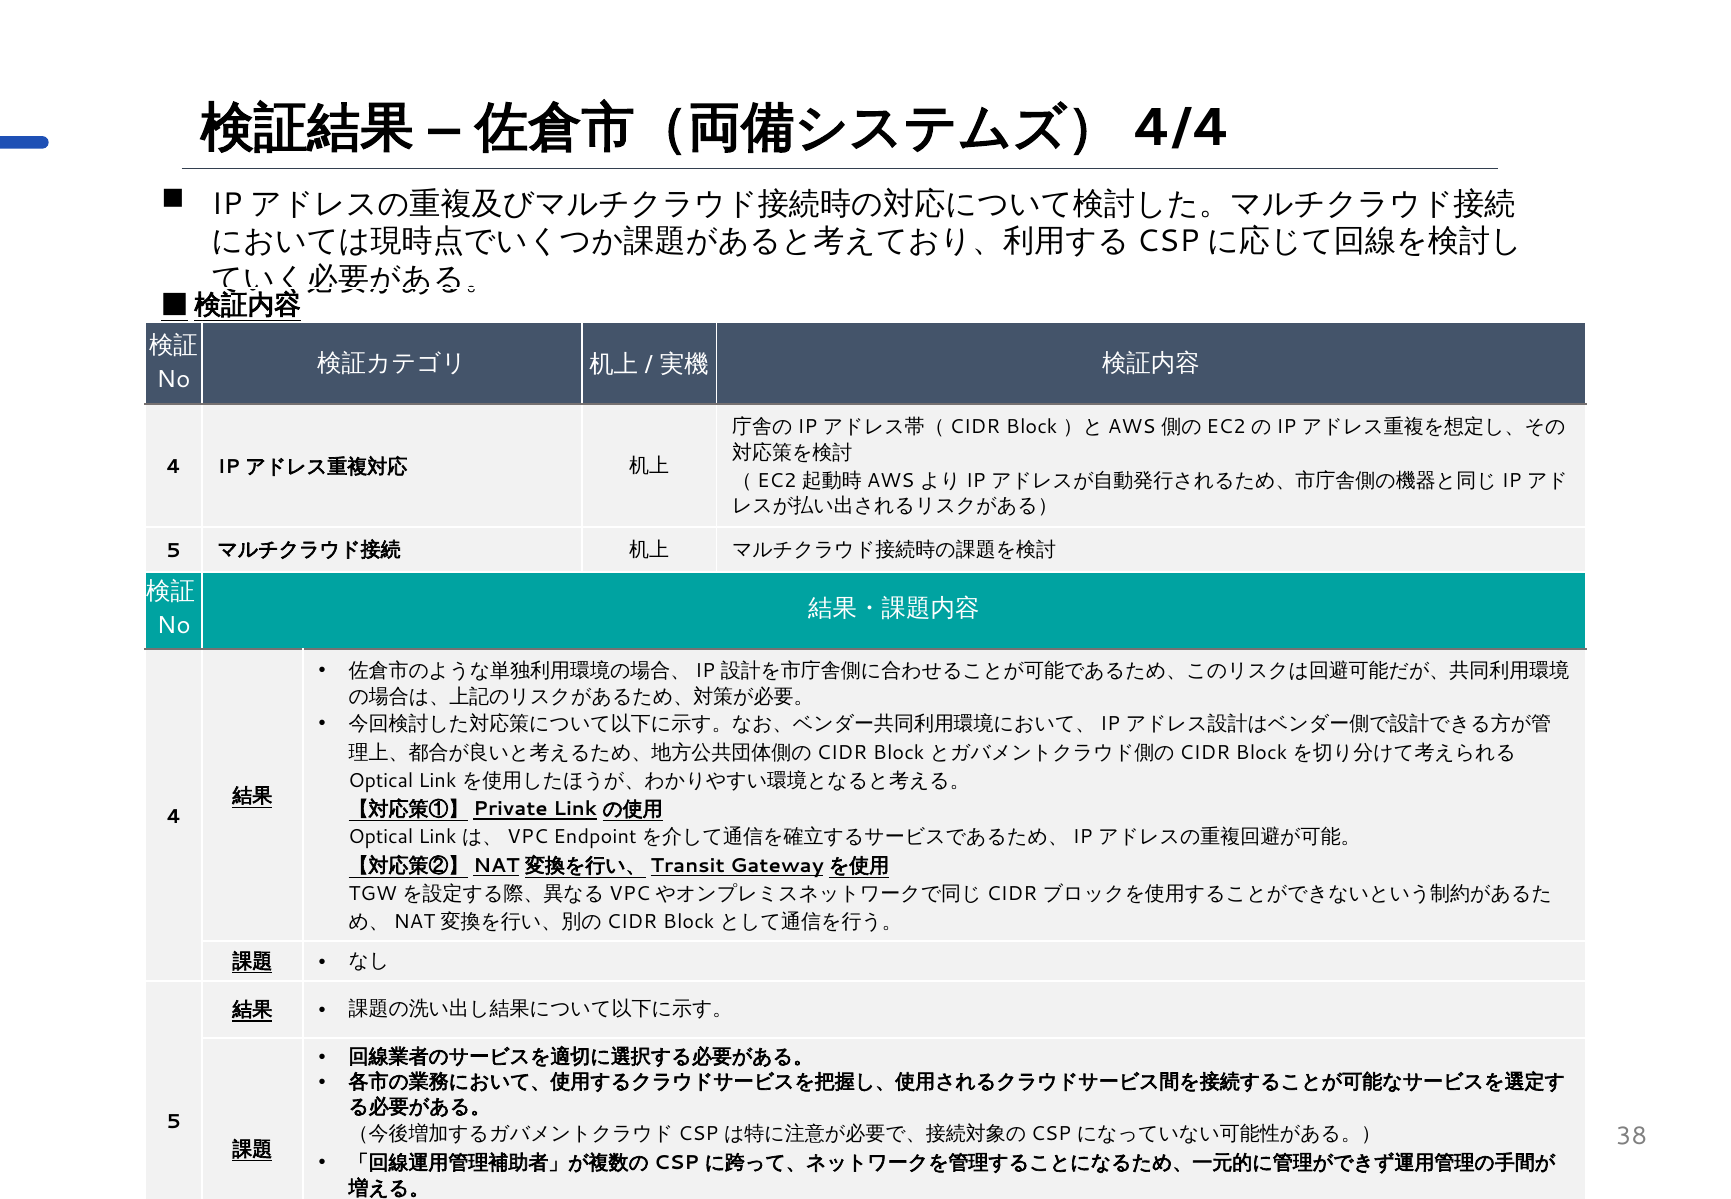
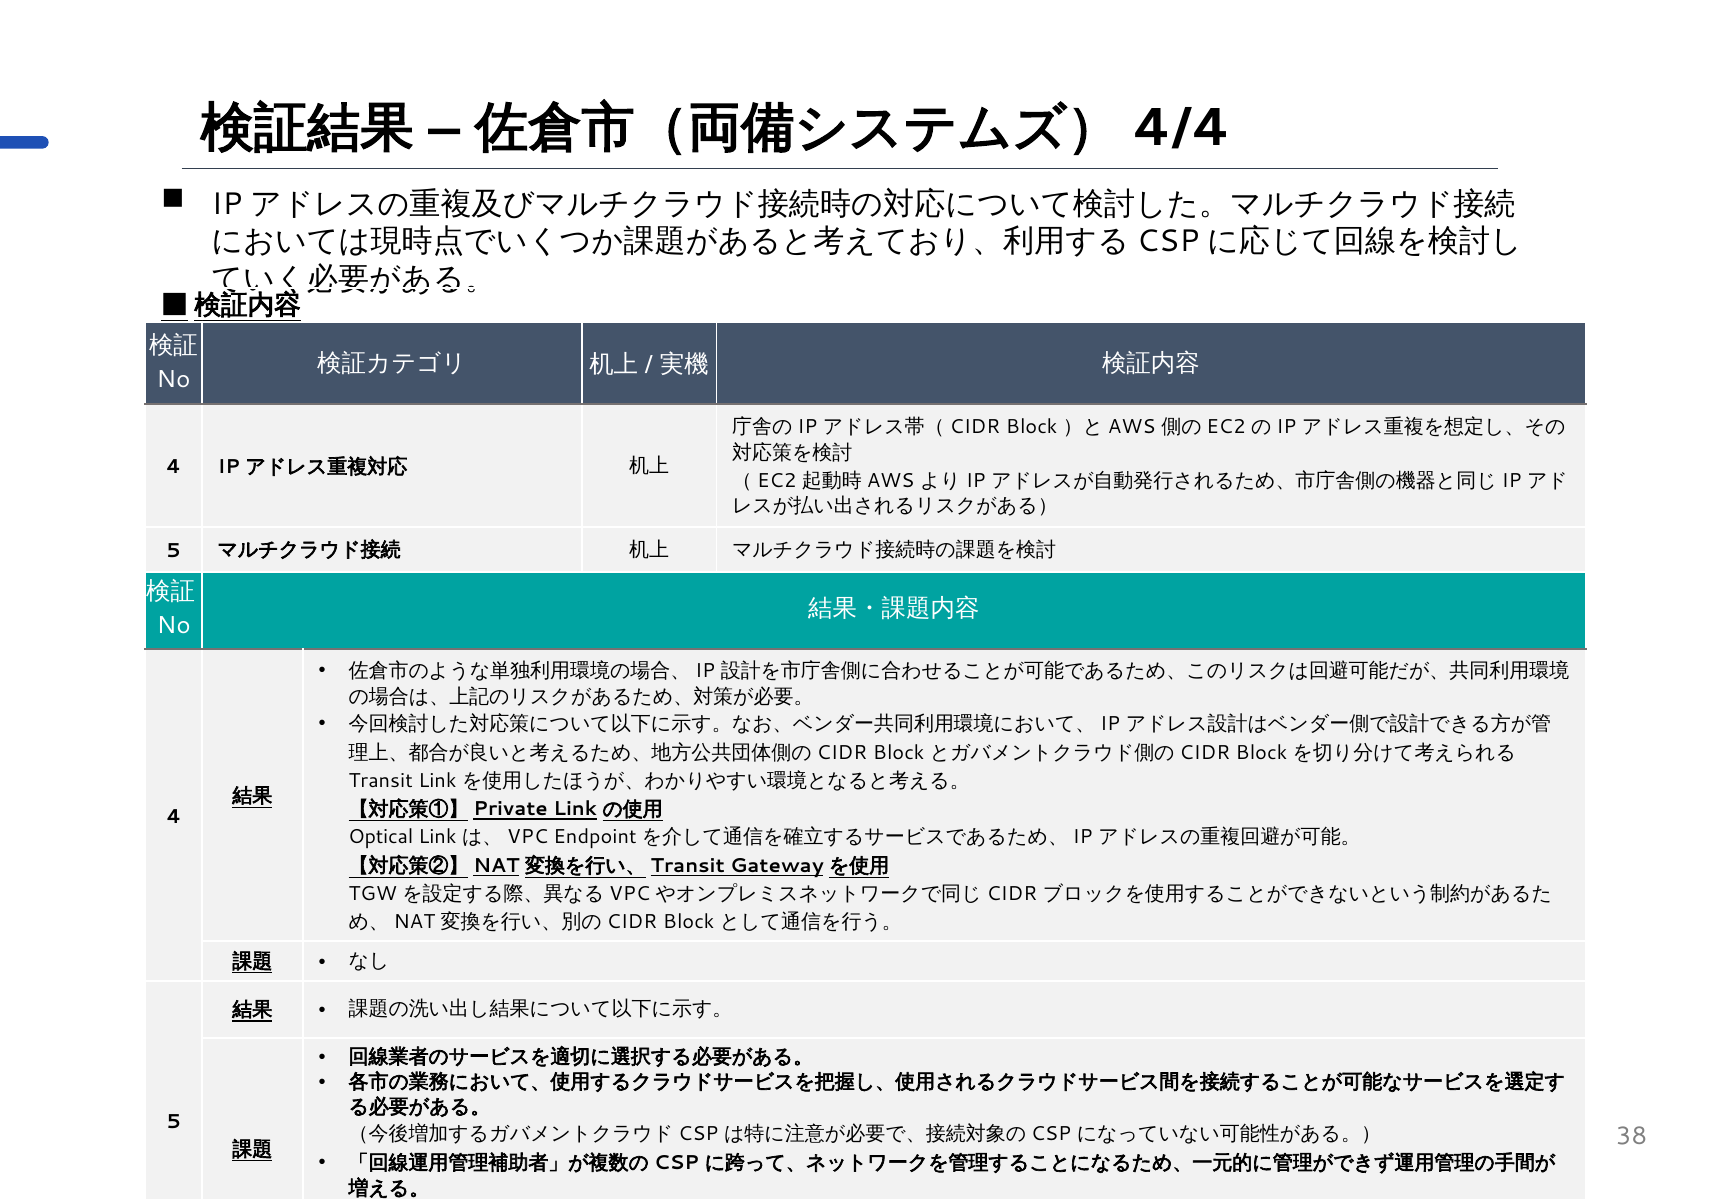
Optical: Optical -> Transit (381, 780)
